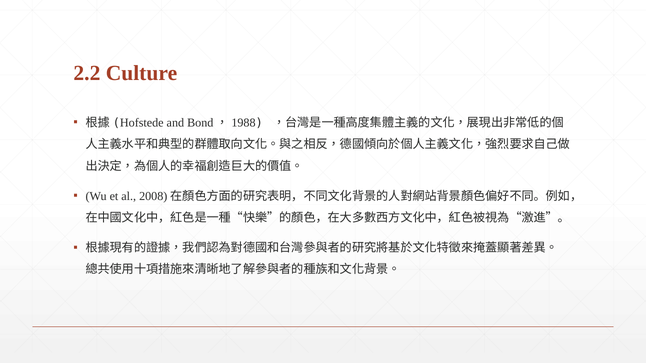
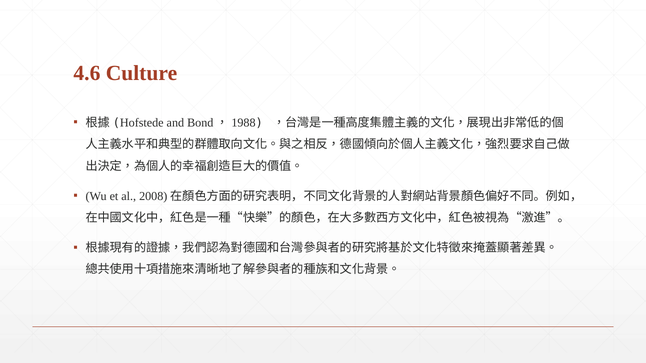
2.2: 2.2 -> 4.6 (87, 73)
